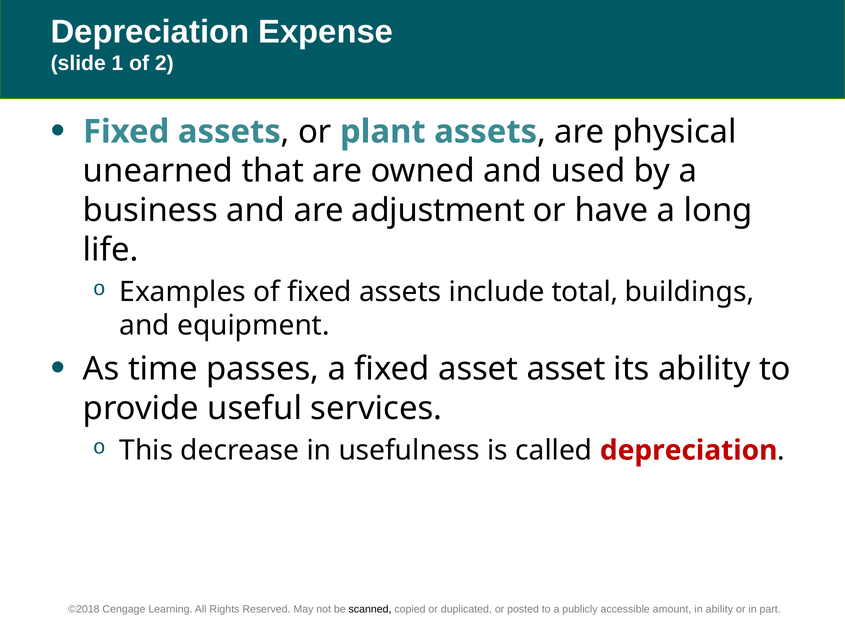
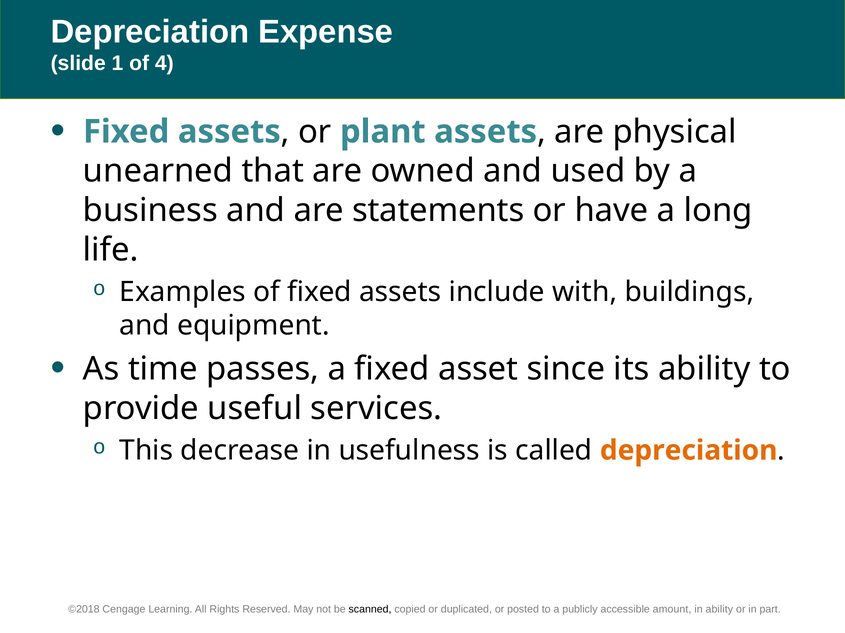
2: 2 -> 4 (164, 63)
adjustment: adjustment -> statements (438, 211)
total: total -> with (585, 292)
asset asset: asset -> since (566, 370)
depreciation colour: red -> orange (689, 451)
